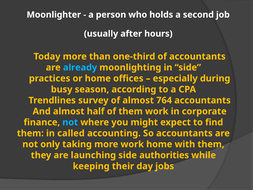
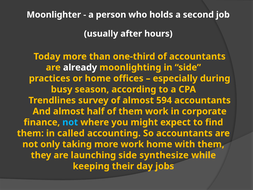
already colour: light blue -> white (80, 67)
764: 764 -> 594 (164, 100)
authorities: authorities -> synthesize (164, 155)
